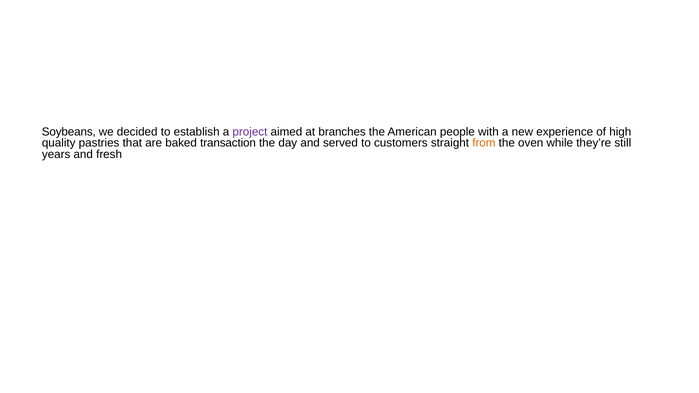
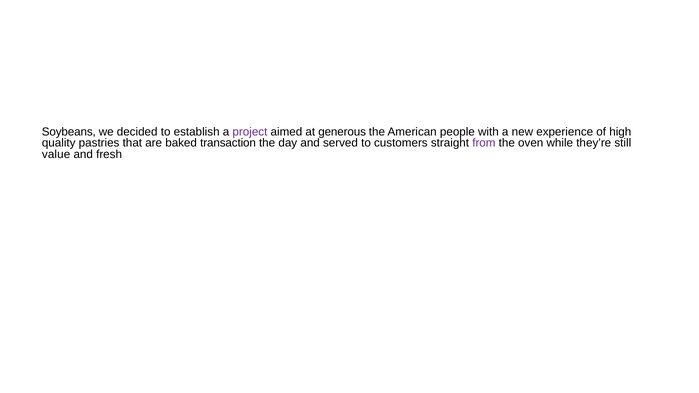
branches: branches -> generous (342, 132)
from colour: orange -> purple (484, 143)
years: years -> value (56, 154)
